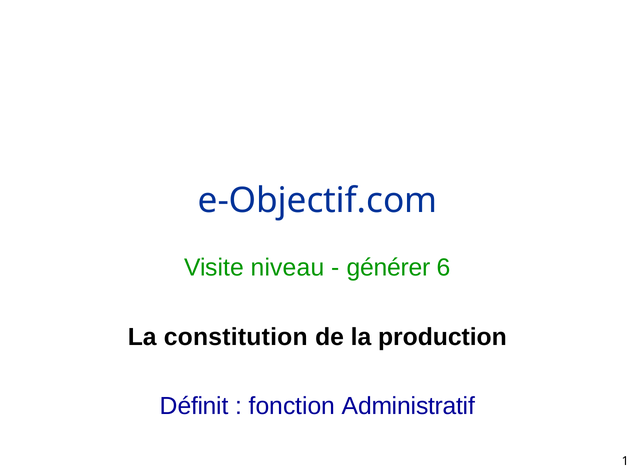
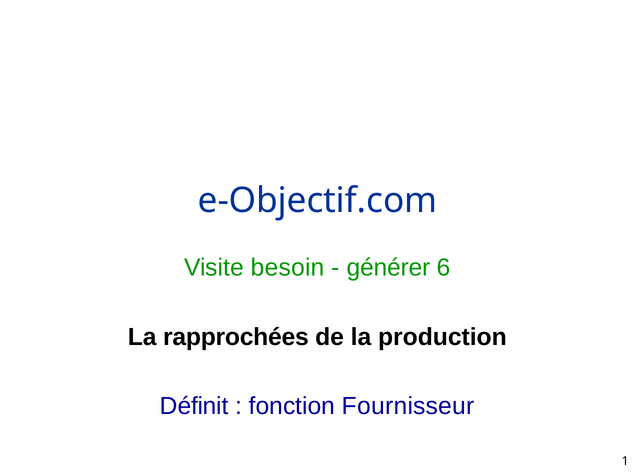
niveau: niveau -> besoin (288, 268)
constitution: constitution -> rapprochées (236, 337)
Administratif: Administratif -> Fournisseur (408, 406)
